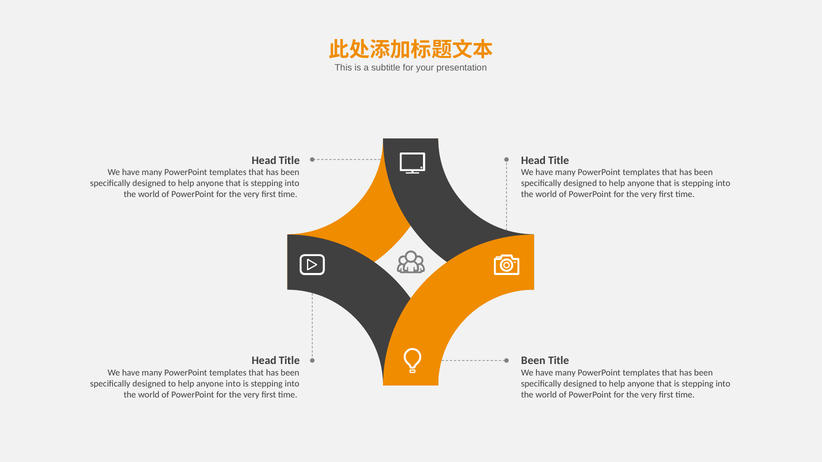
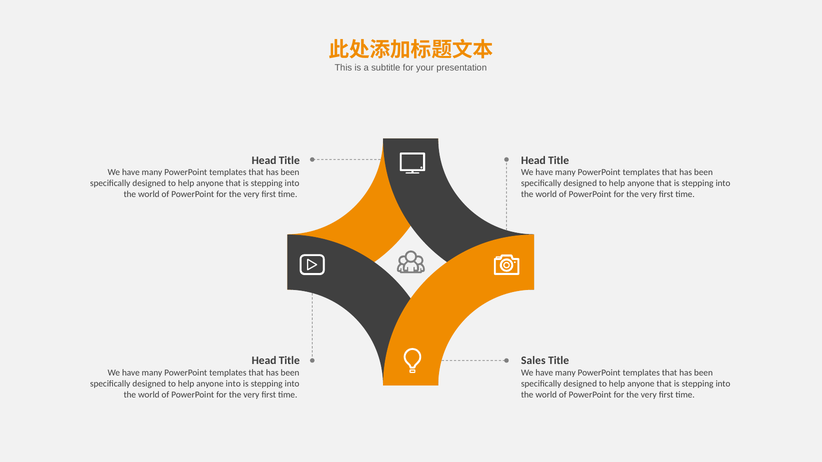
Been: Been -> Sales (533, 361)
